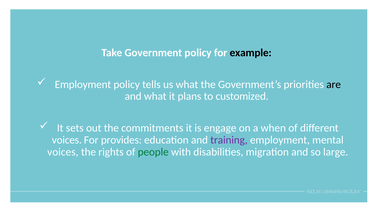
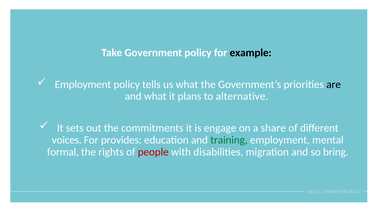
customized: customized -> alternative (242, 96)
when: when -> share (273, 128)
training colour: purple -> green (229, 140)
voices: voices -> formal (63, 152)
people colour: green -> red (153, 152)
large: large -> bring (336, 152)
